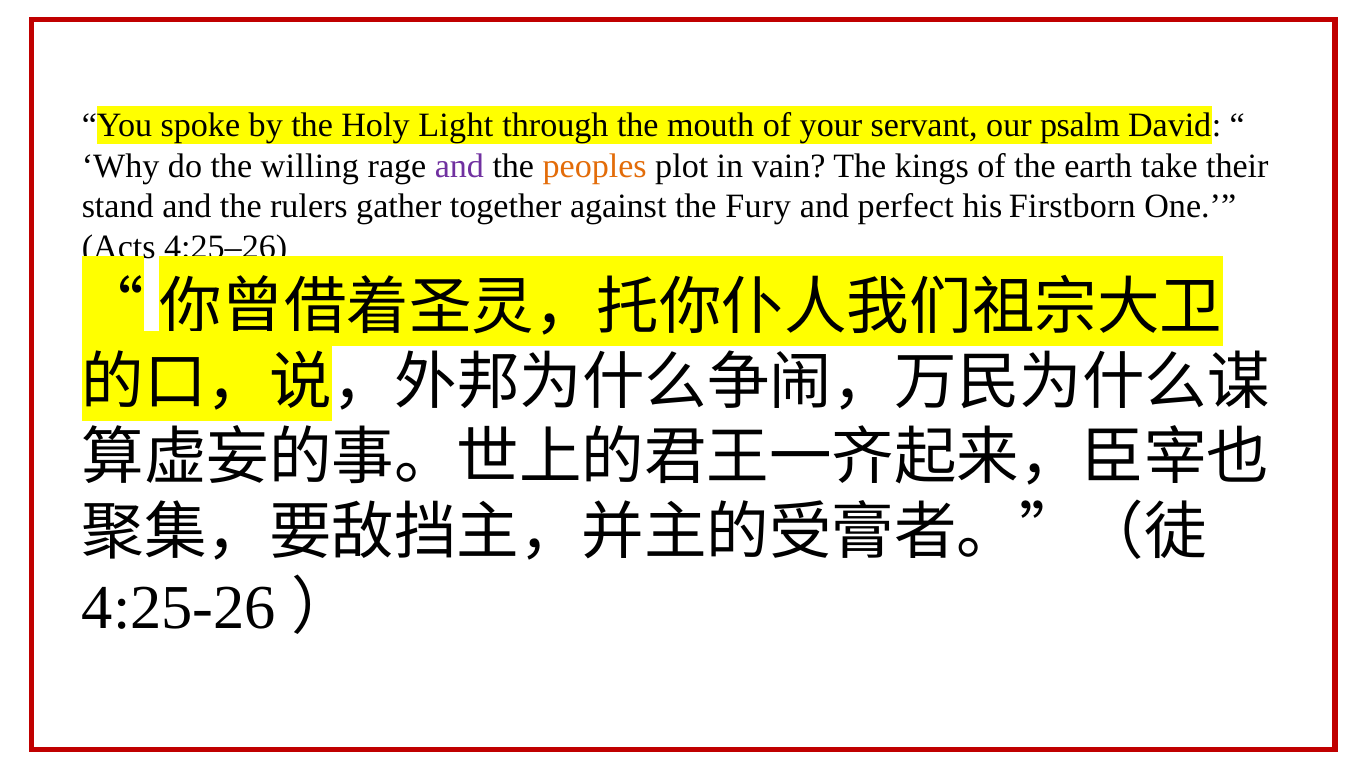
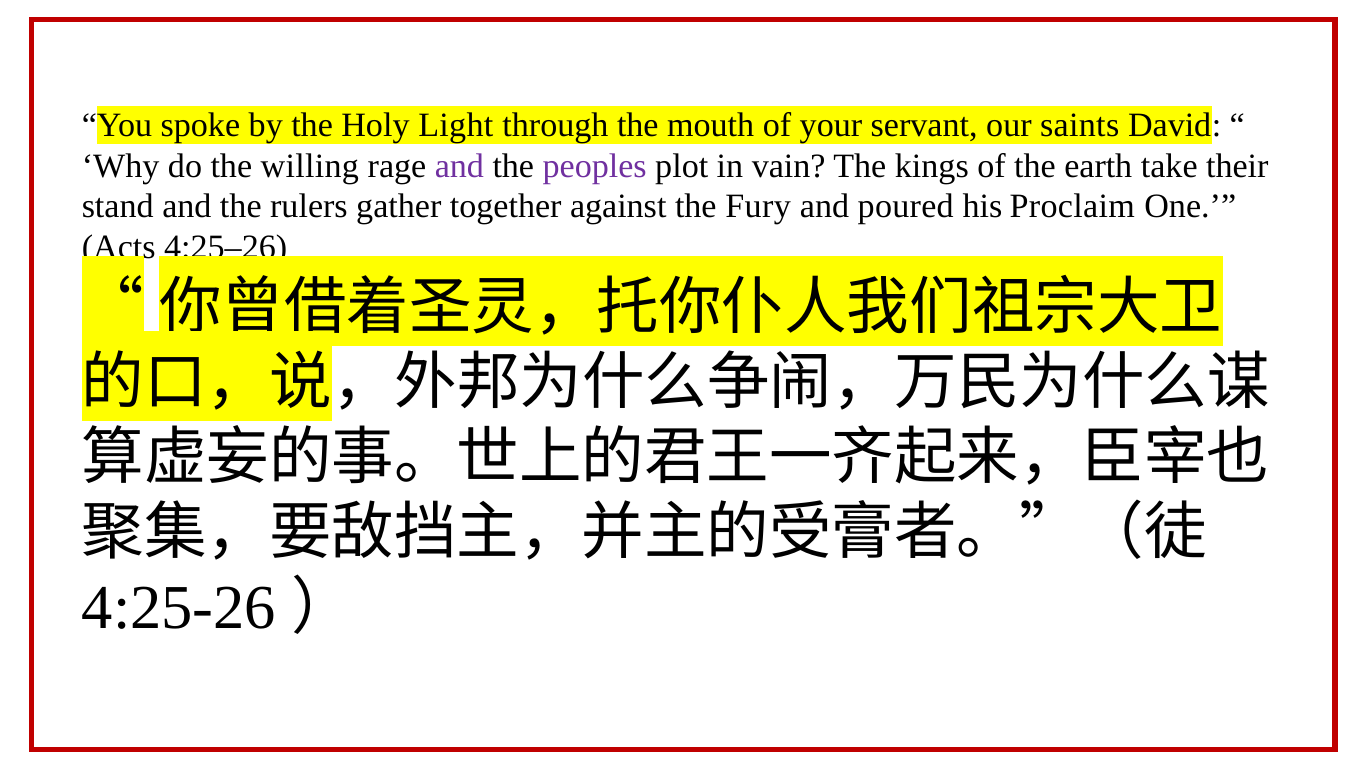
psalm: psalm -> saints (1080, 125)
peoples colour: orange -> purple (595, 166)
perfect: perfect -> poured (906, 207)
Firstborn: Firstborn -> Proclaim (1072, 207)
